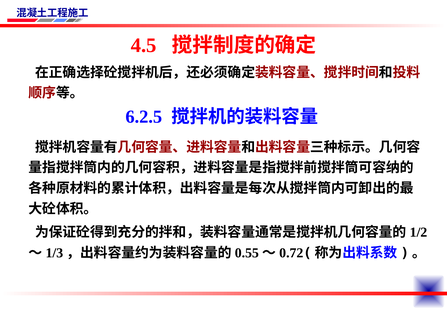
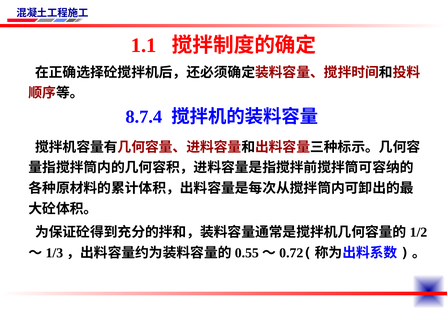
4.5: 4.5 -> 1.1 (144, 45)
6.2.5: 6.2.5 -> 8.7.4 (144, 117)
